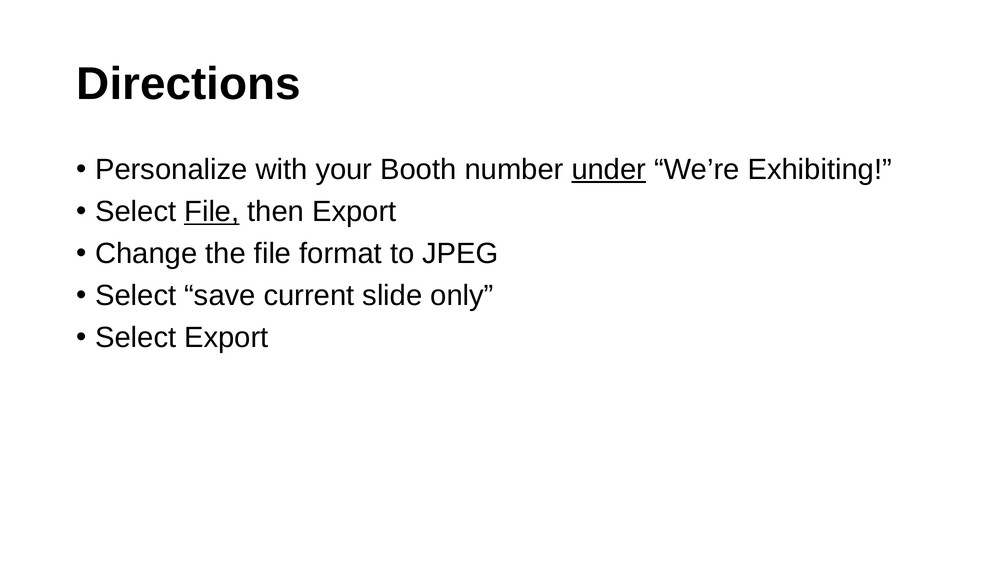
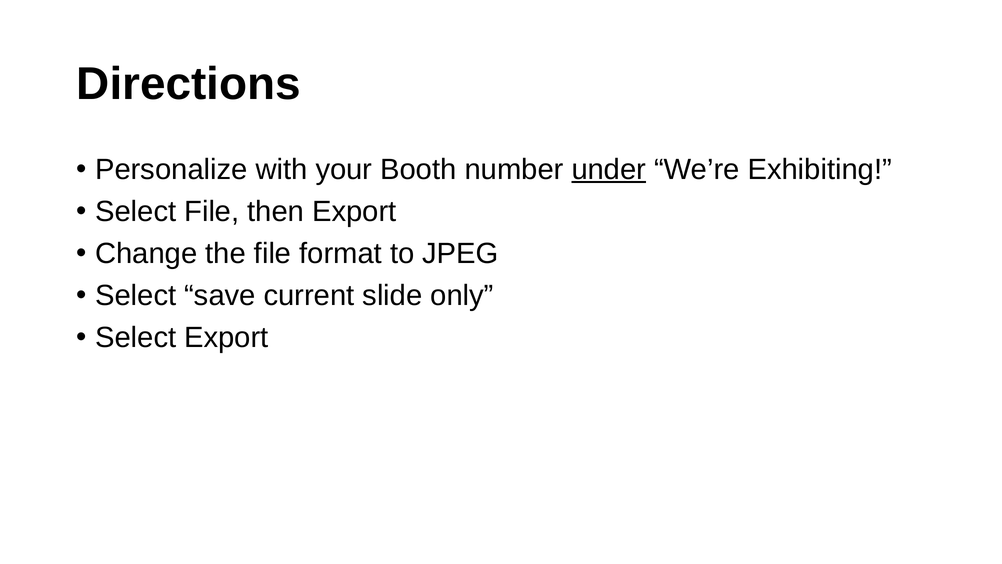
File underline: present -> none (212, 211)
